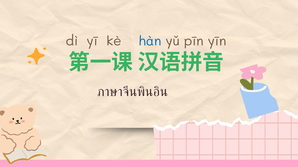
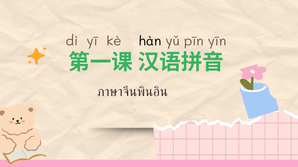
hàn colour: blue -> black (150, 41)
